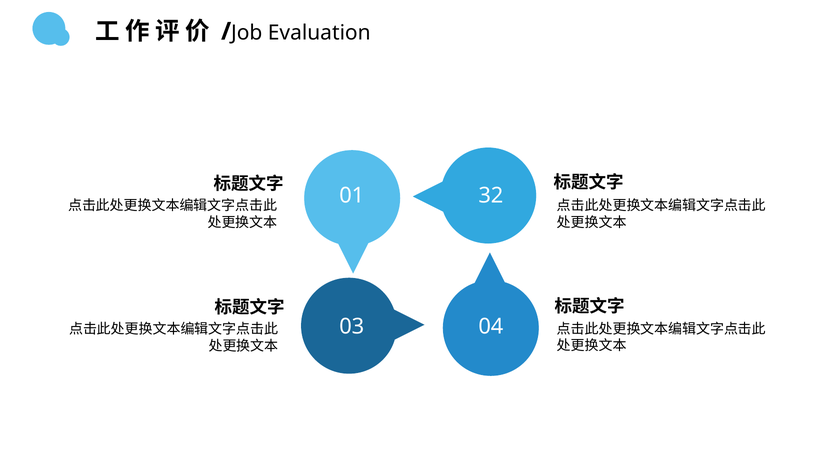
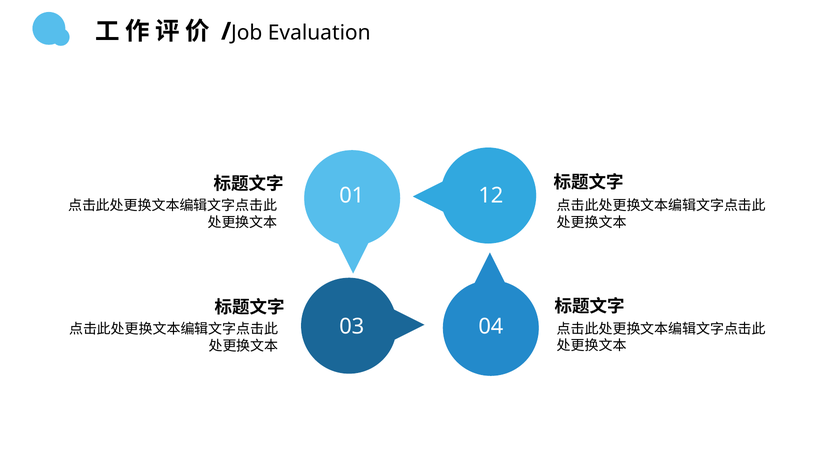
32: 32 -> 12 (491, 195)
